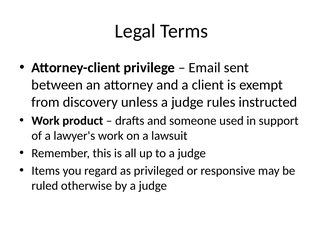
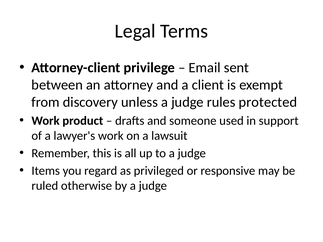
instructed: instructed -> protected (268, 102)
